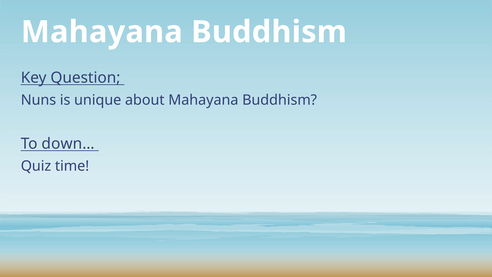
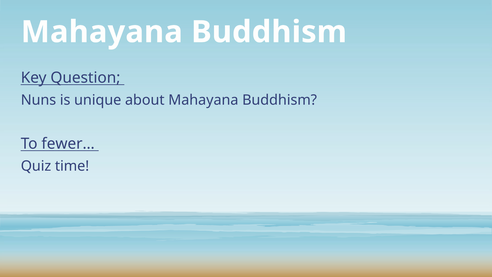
down…: down… -> fewer… (68, 144)
